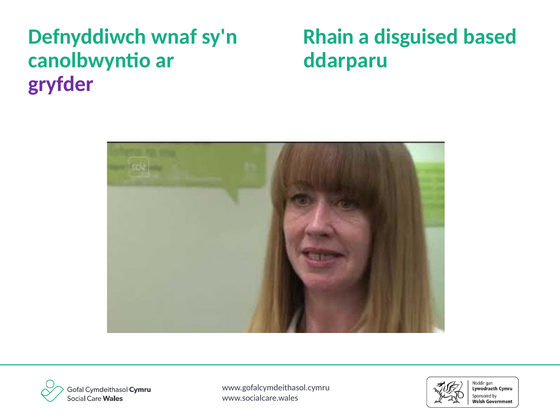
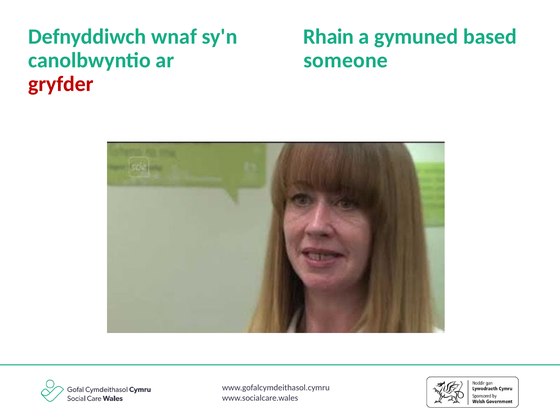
disguised: disguised -> gymuned (416, 37)
ddarparu: ddarparu -> someone (346, 60)
gryfder colour: purple -> red (61, 84)
